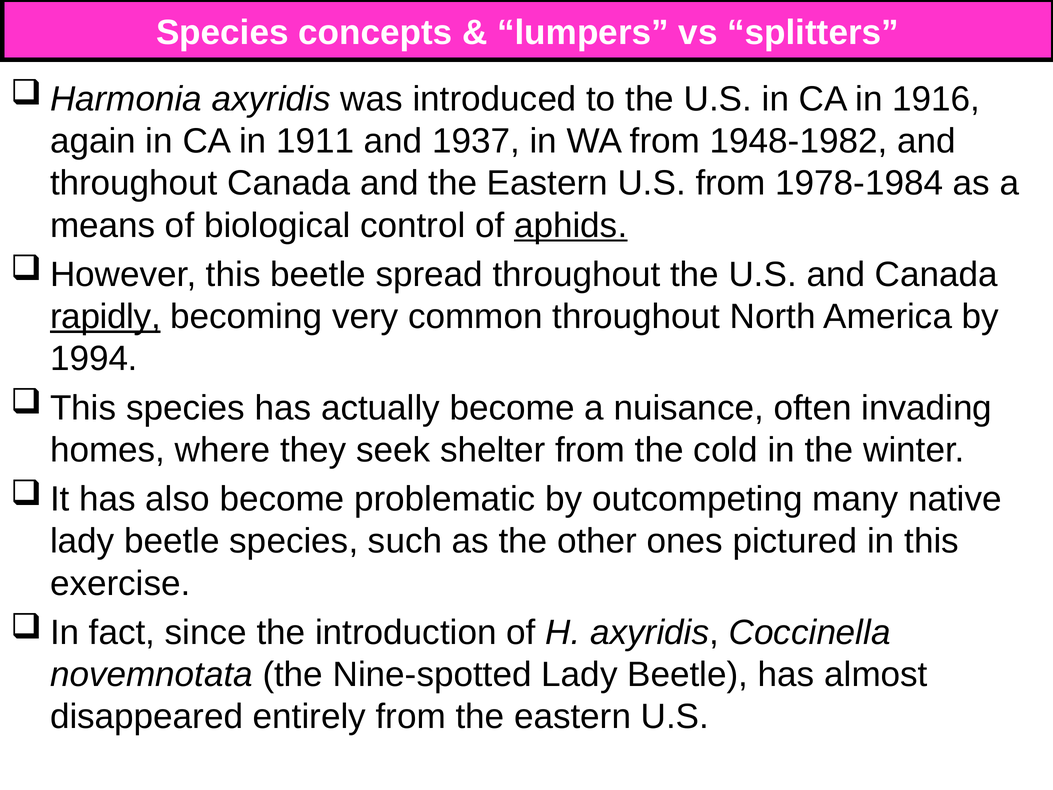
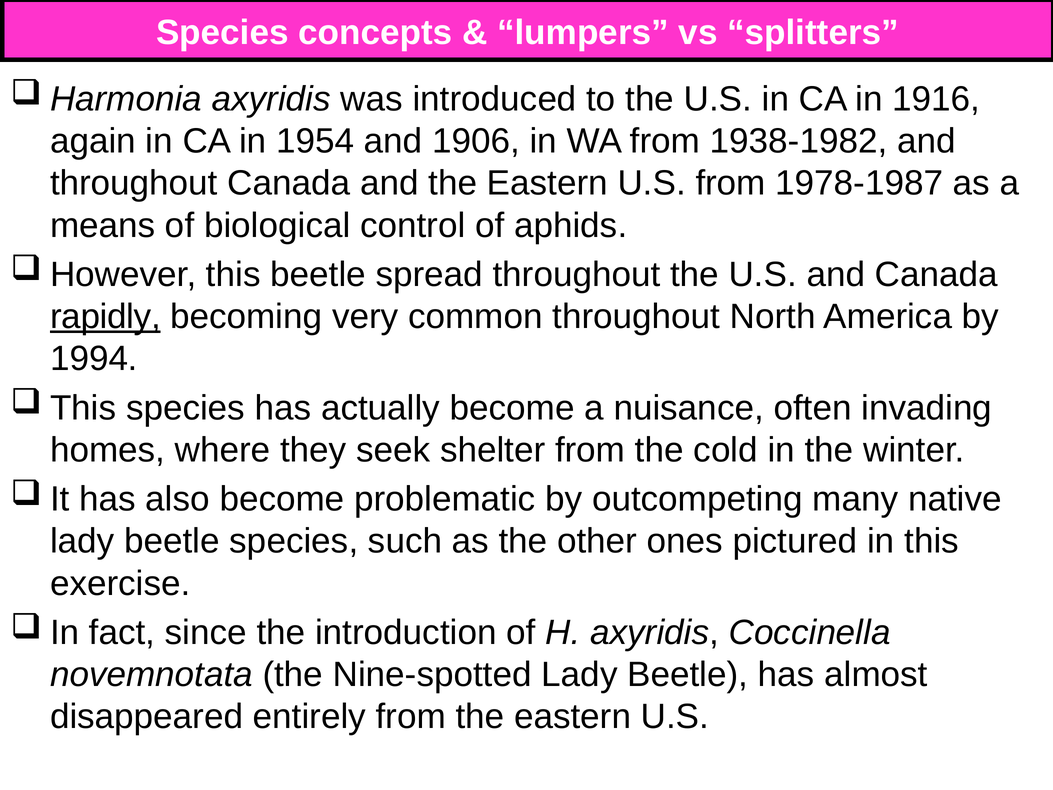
1911: 1911 -> 1954 (315, 141)
1937: 1937 -> 1906 (476, 141)
1948-1982: 1948-1982 -> 1938-1982 (799, 141)
1978-1984: 1978-1984 -> 1978-1987 (859, 183)
aphids underline: present -> none (571, 225)
